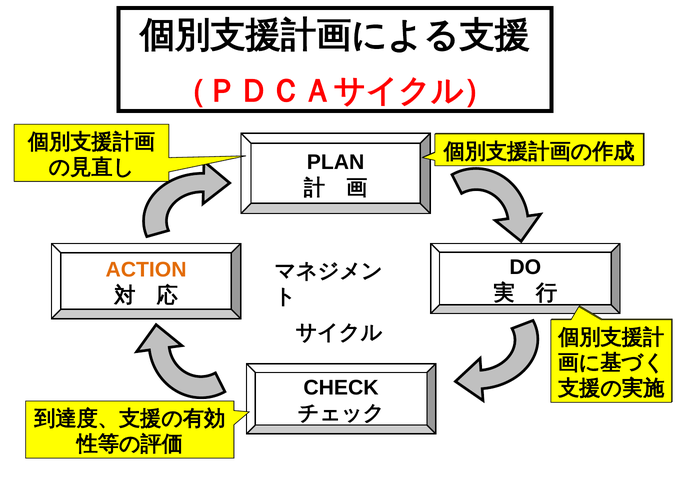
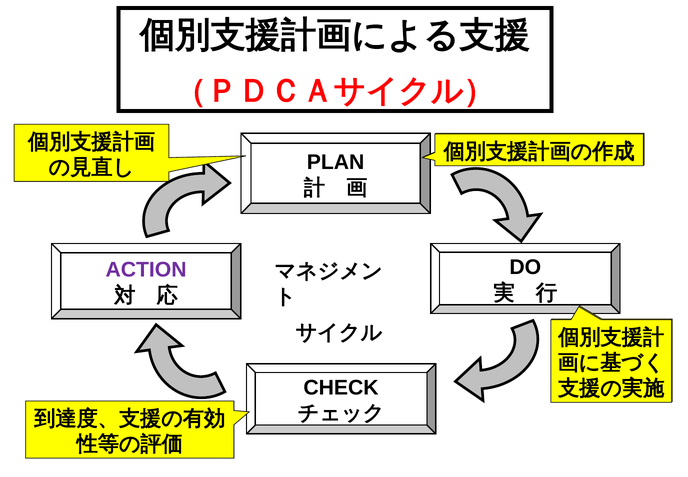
ACTION colour: orange -> purple (146, 269)
